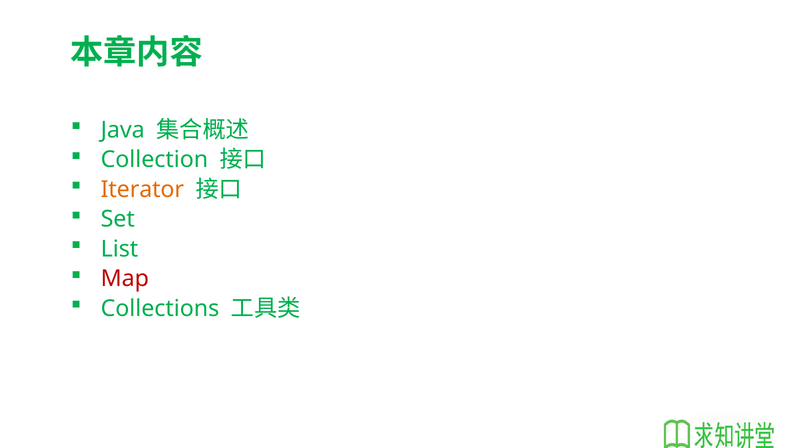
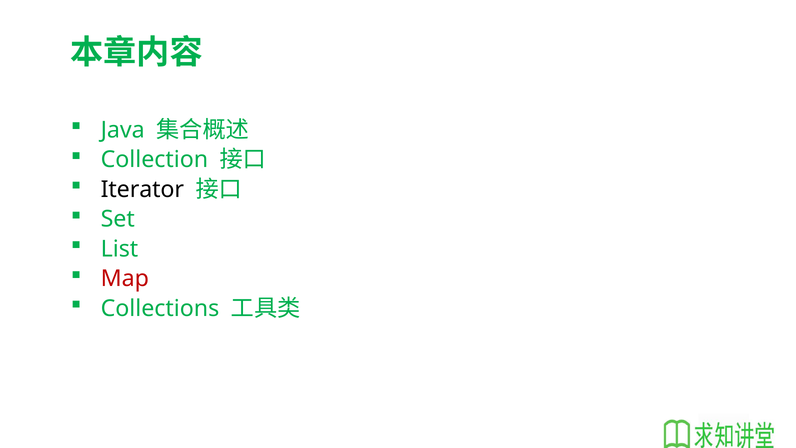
Iterator colour: orange -> black (142, 189)
